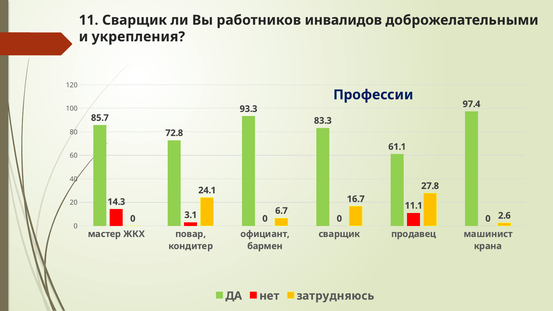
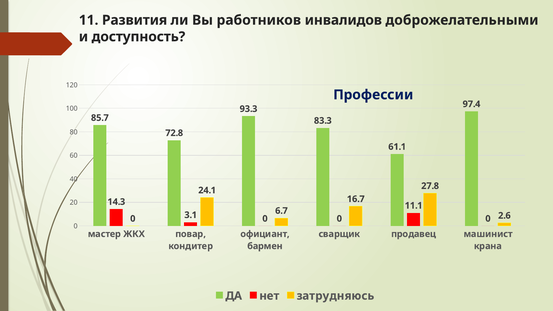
11 Сварщик: Сварщик -> Развития (135, 20)
укрепления: укрепления -> доступность (138, 37)
